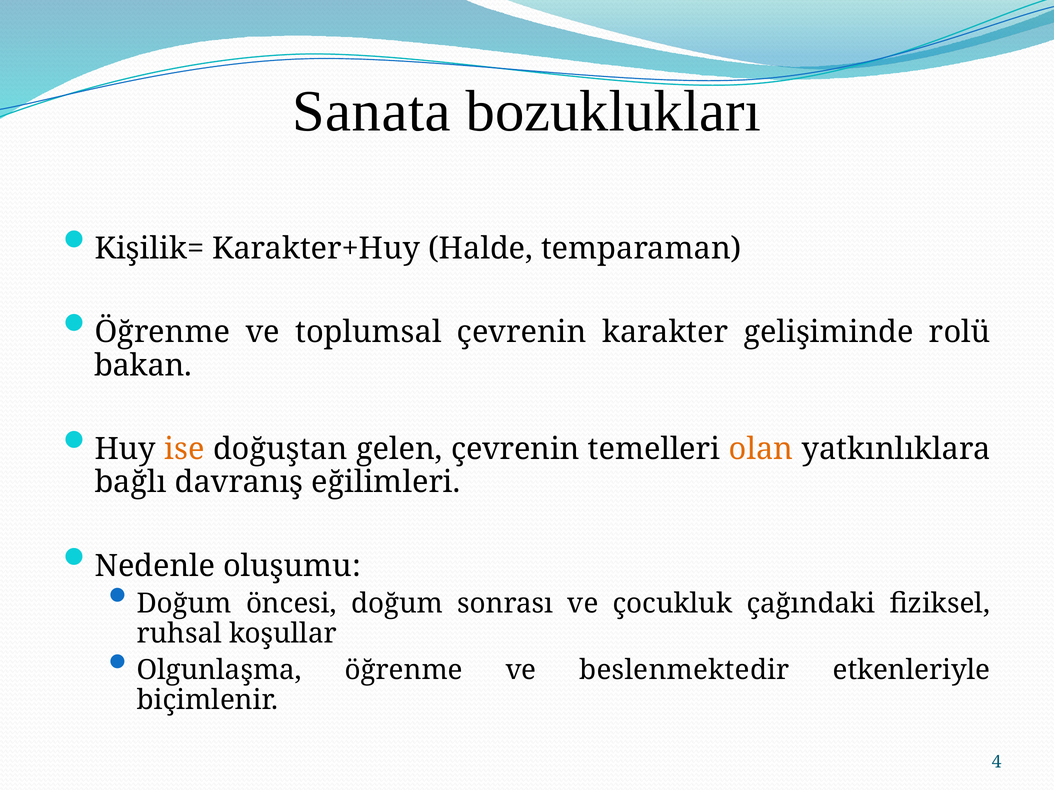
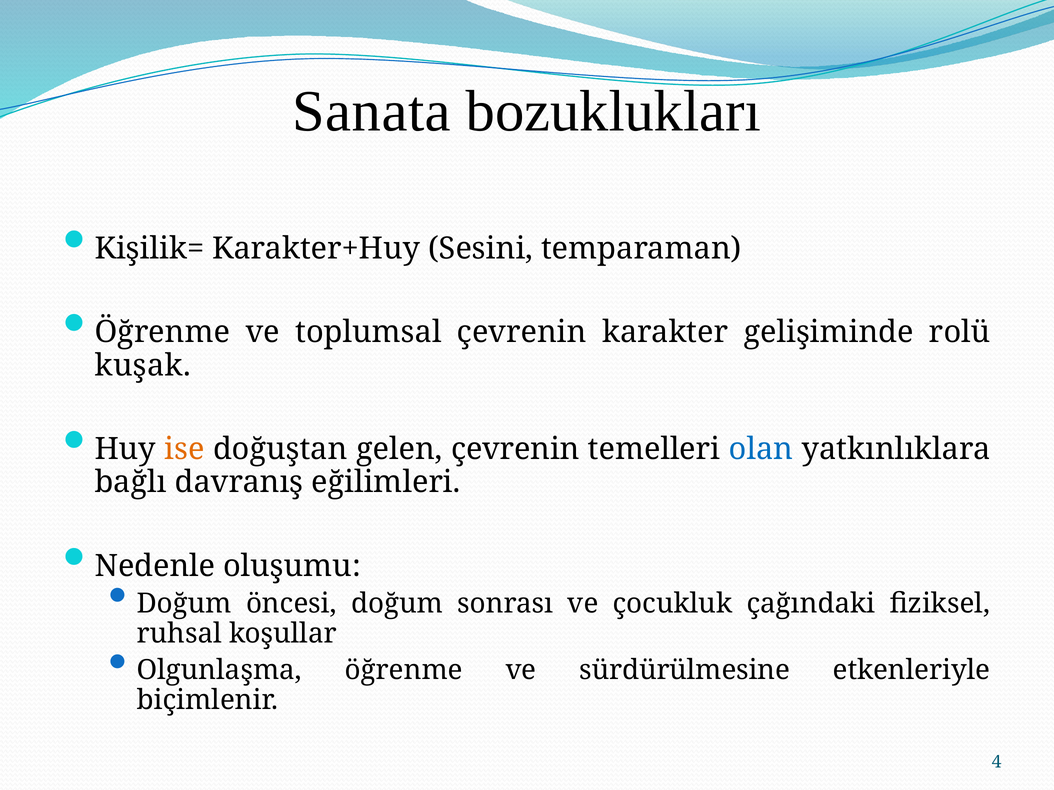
Halde: Halde -> Sesini (481, 249)
bakan: bakan -> kuşak (143, 366)
olan colour: orange -> blue (761, 449)
beslenmektedir: beslenmektedir -> sürdürülmesine (685, 670)
